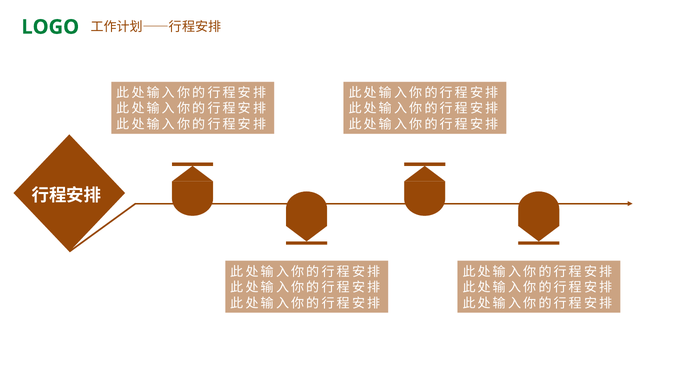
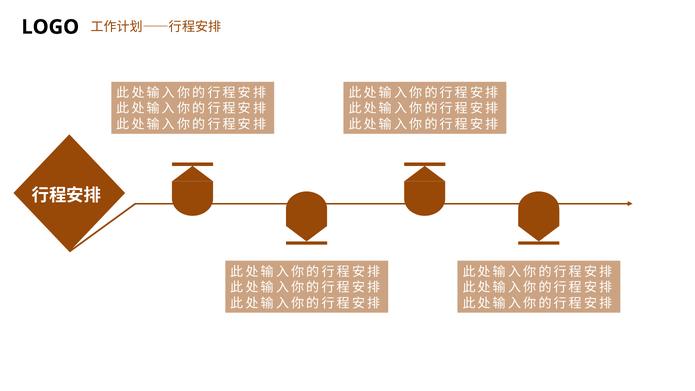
LOGO colour: green -> black (50, 27)
